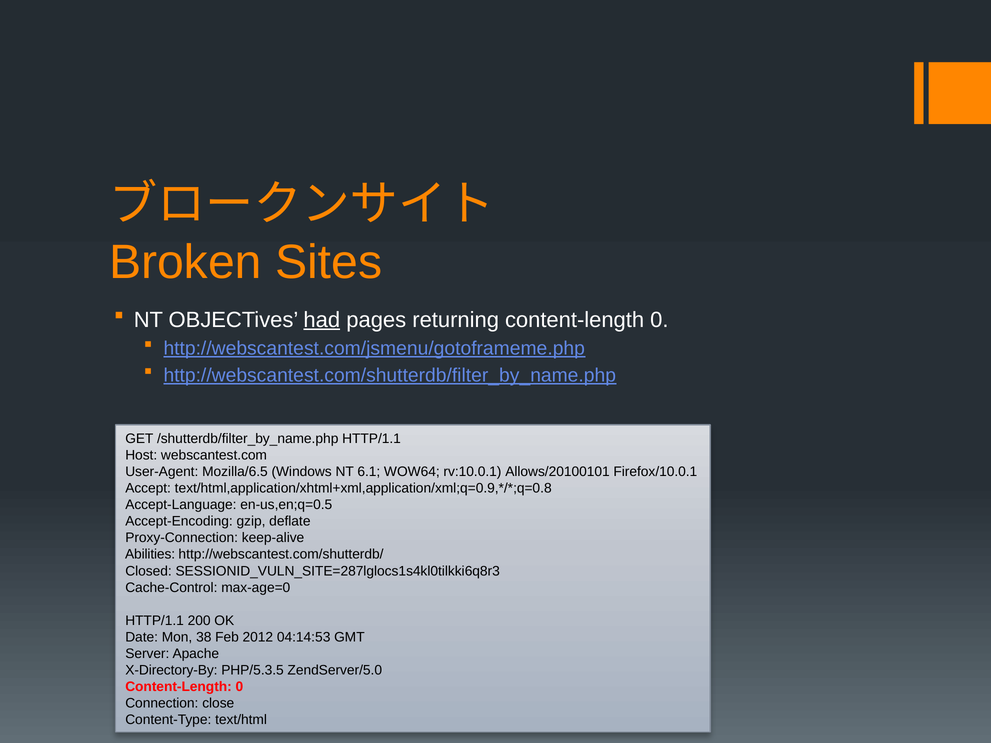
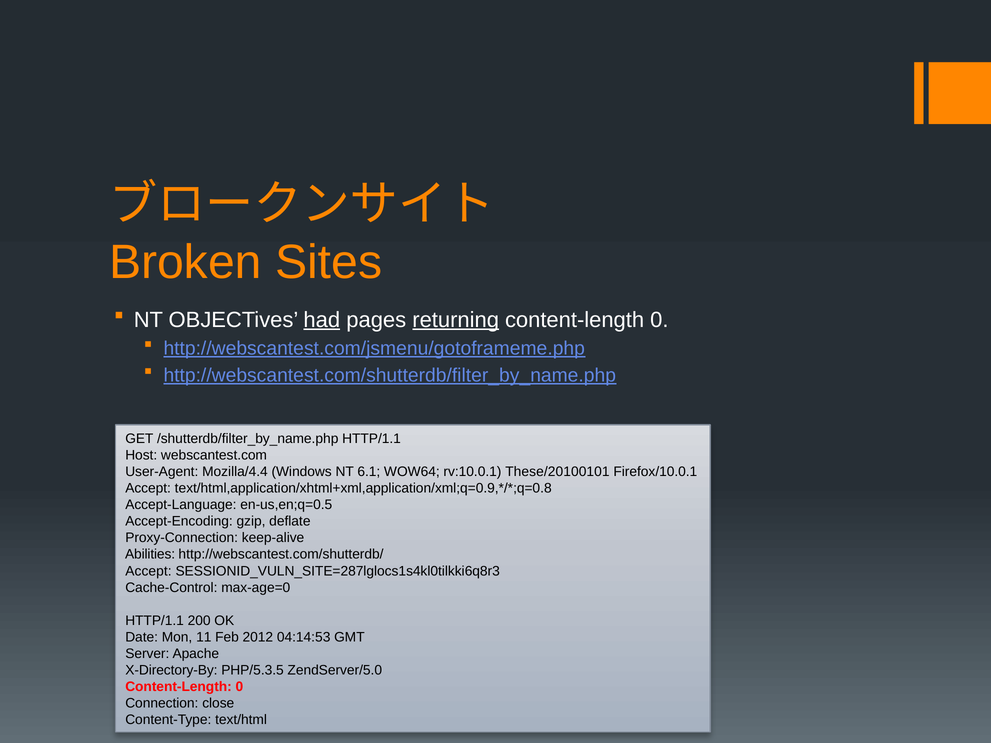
returning underline: none -> present (456, 320)
Mozilla/6.5: Mozilla/6.5 -> Mozilla/4.4 (235, 472)
Allows/20100101: Allows/20100101 -> These/20100101 (557, 472)
Closed: Closed -> Accept (148, 571)
38: 38 -> 11 (204, 637)
